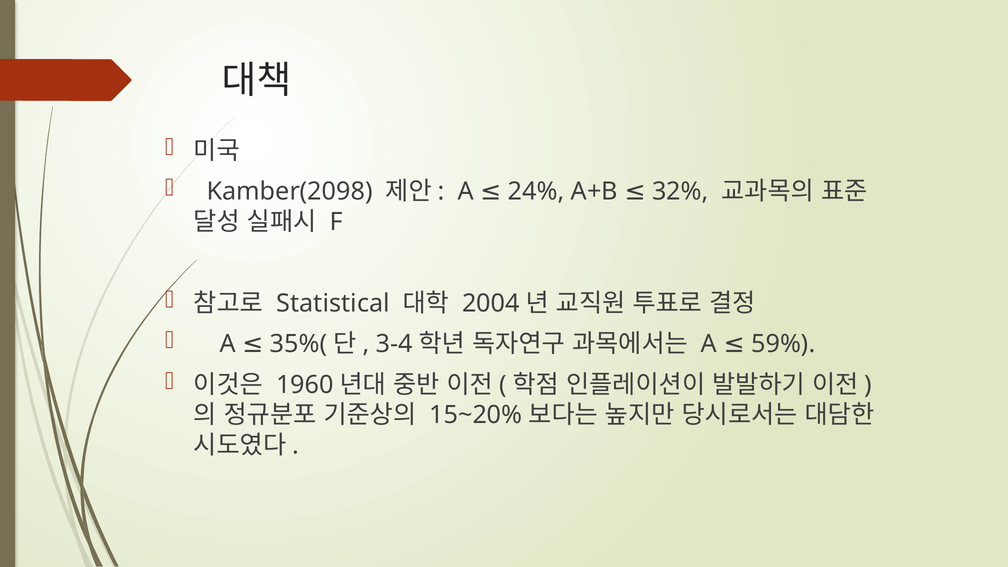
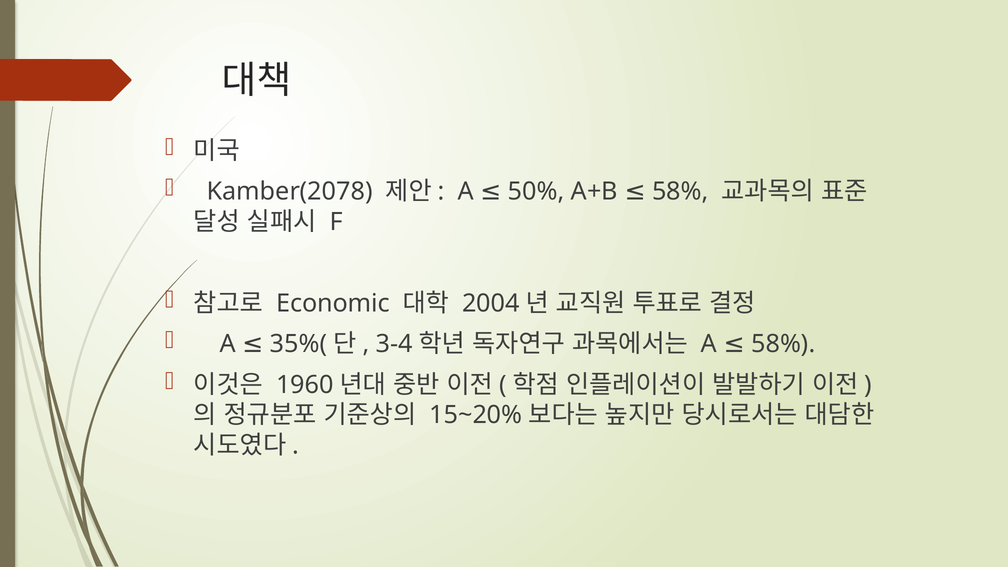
Kamber(2098: Kamber(2098 -> Kamber(2078 (290, 192)
24%: 24% -> 50% (536, 192)
A+B 32%: 32% -> 58% (680, 192)
Statistical: Statistical -> Economic (333, 303)
A 59%: 59% -> 58% (783, 344)
